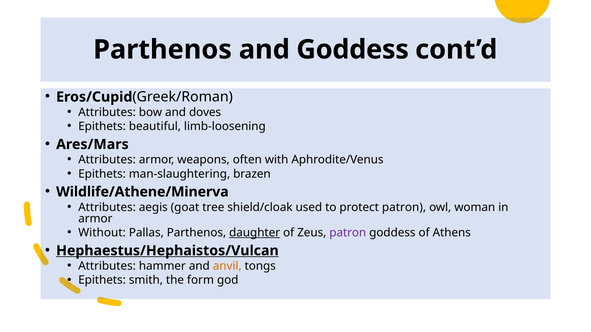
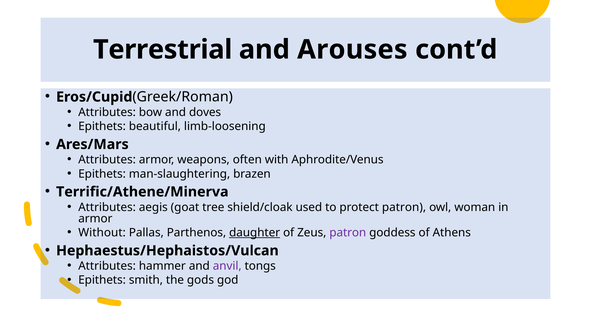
Parthenos: Parthenos -> Terrestrial (163, 50)
and Goddess: Goddess -> Arouses (352, 50)
Wildlife/Athene/Minerva: Wildlife/Athene/Minerva -> Terrific/Athene/Minerva (142, 192)
Hephaestus/Hephaistos/Vulcan underline: present -> none (167, 251)
anvil colour: orange -> purple (227, 266)
form: form -> gods (200, 280)
